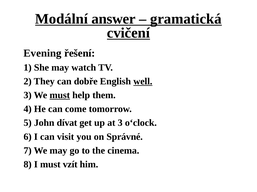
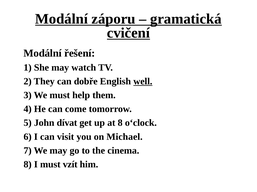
answer: answer -> záporu (114, 19)
Evening: Evening -> Modální (43, 53)
must underline: present -> none (60, 96)
at 3: 3 -> 8 (120, 123)
Správné: Správné -> Michael (125, 137)
